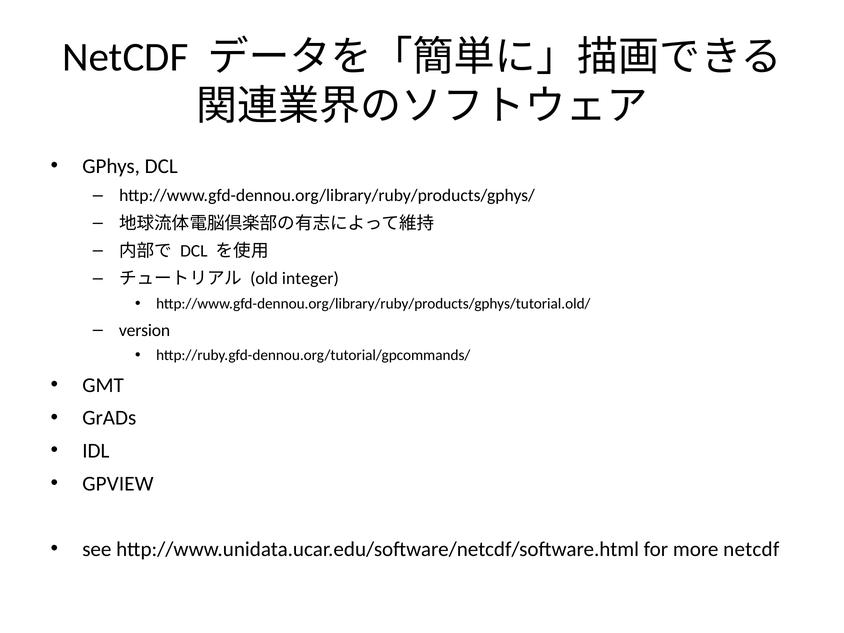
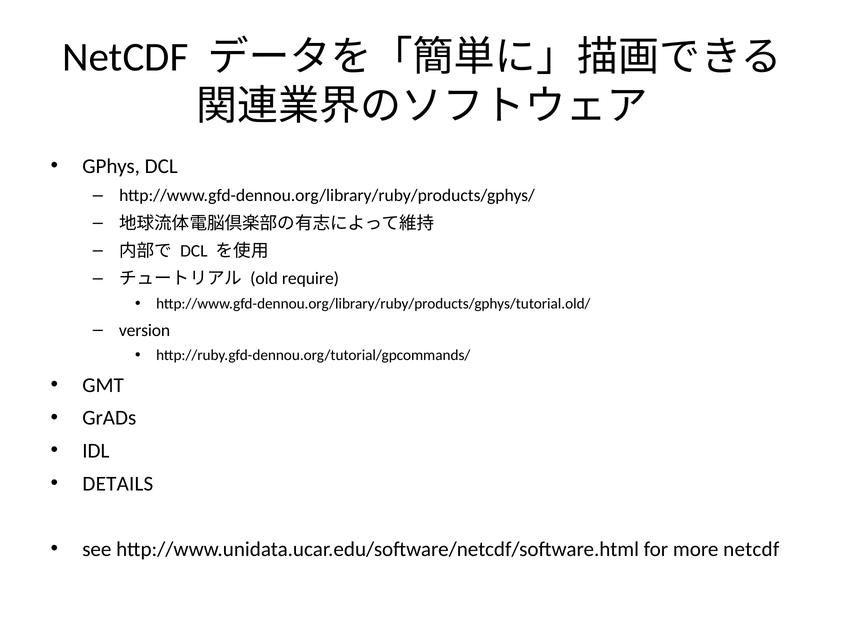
integer: integer -> require (310, 279)
GPVIEW: GPVIEW -> DETAILS (118, 484)
